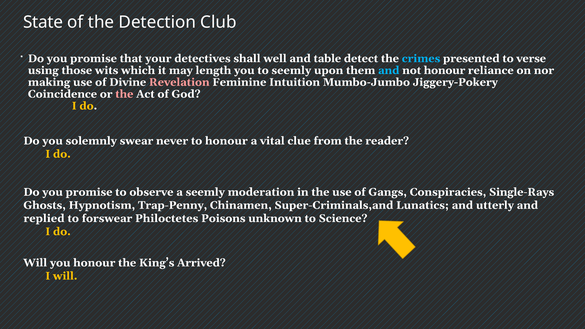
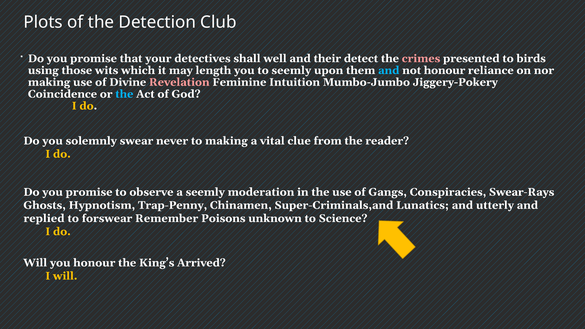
State: State -> Plots (43, 22)
table: table -> their (327, 58)
crimes colour: light blue -> pink (421, 58)
verse: verse -> birds (531, 58)
the colour: pink -> light blue (124, 94)
to honour: honour -> making (226, 141)
Single-Rays: Single-Rays -> Swear-Rays (522, 192)
Philoctetes: Philoctetes -> Remember (167, 218)
